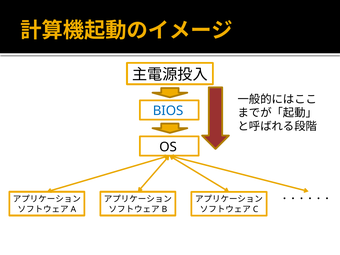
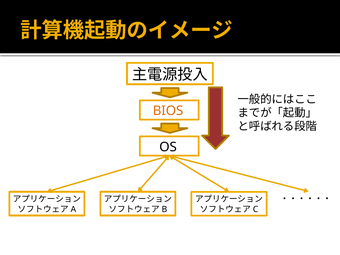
BIOS colour: blue -> orange (168, 111)
